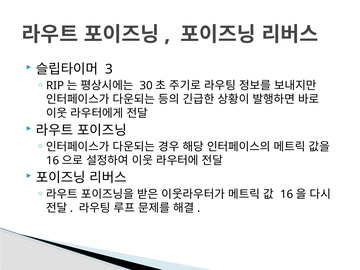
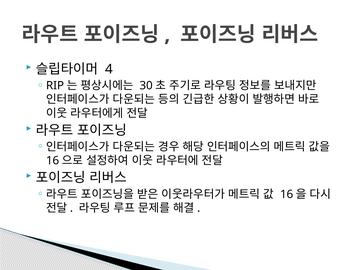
3: 3 -> 4 (109, 69)
